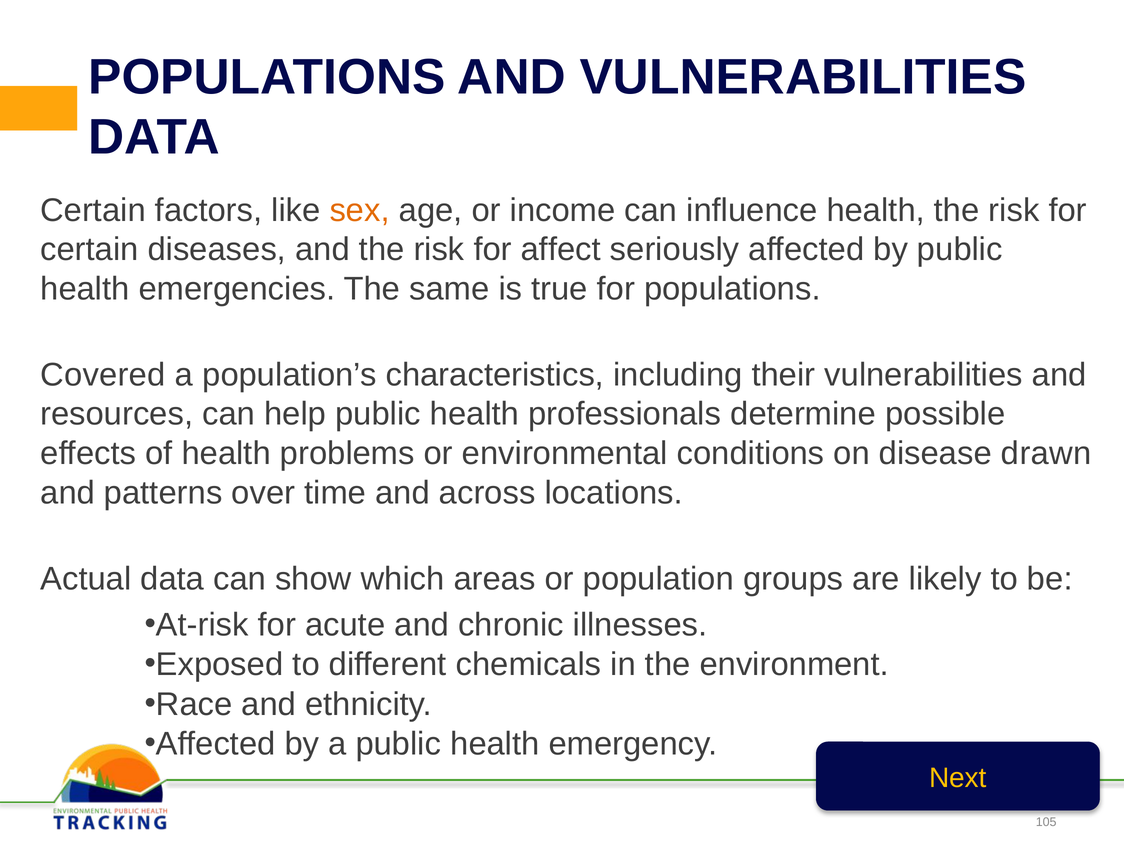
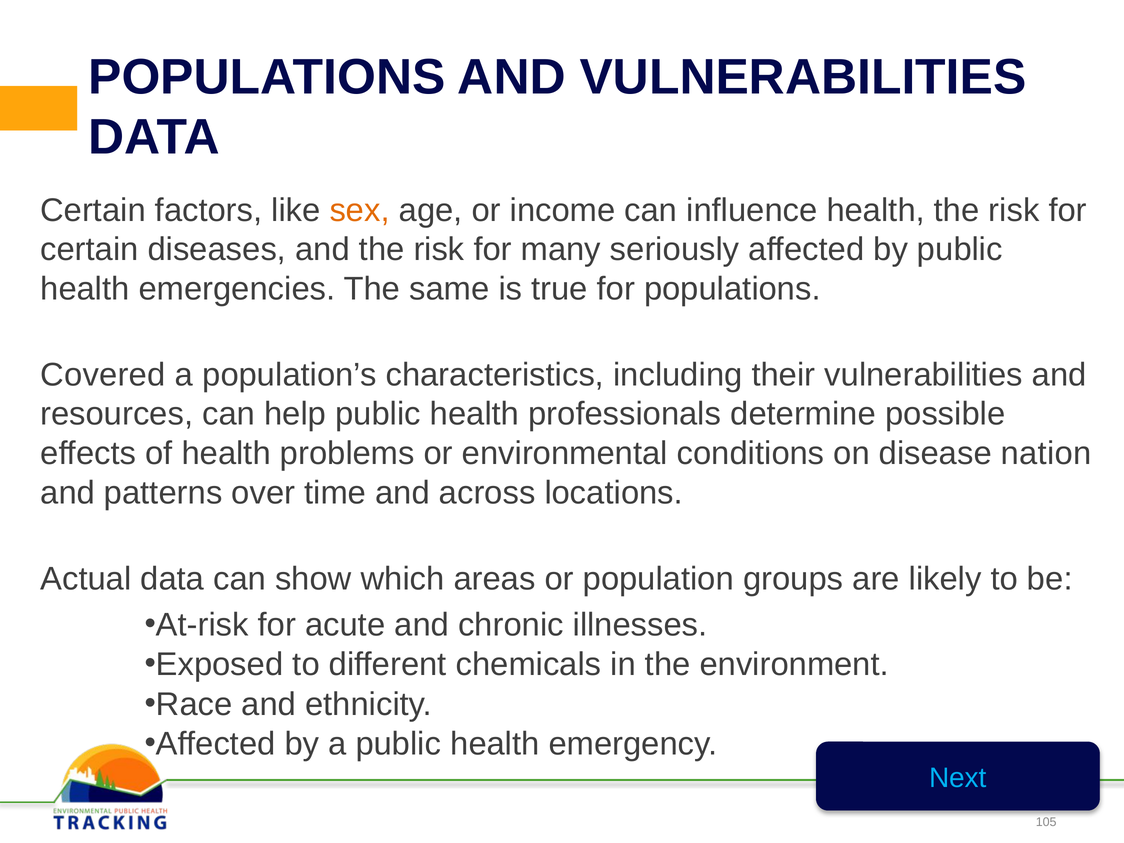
affect: affect -> many (561, 250)
drawn: drawn -> nation (1046, 454)
Next colour: yellow -> light blue (958, 778)
